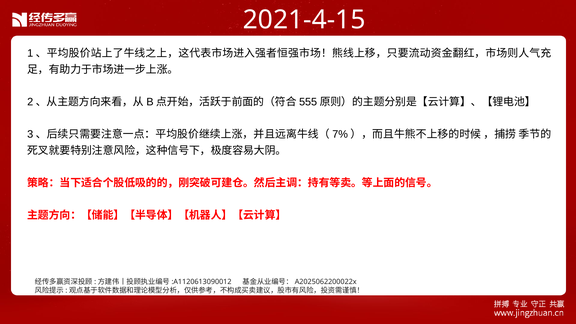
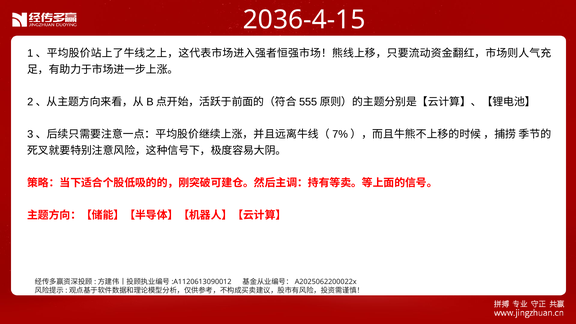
2021-4-15: 2021-4-15 -> 2036-4-15 (304, 20)
